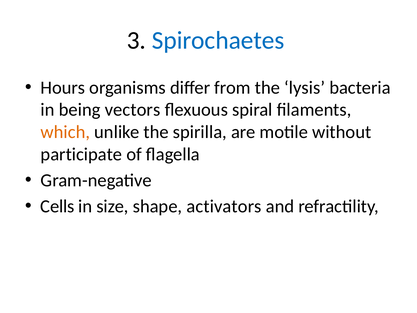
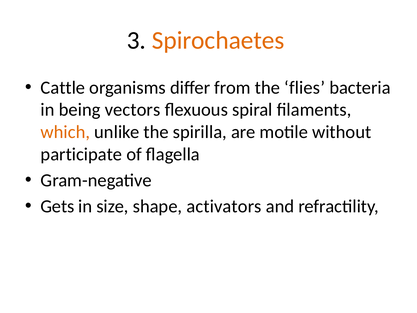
Spirochaetes colour: blue -> orange (218, 40)
Hours: Hours -> Cattle (63, 87)
lysis: lysis -> flies (305, 87)
Cells: Cells -> Gets (57, 206)
